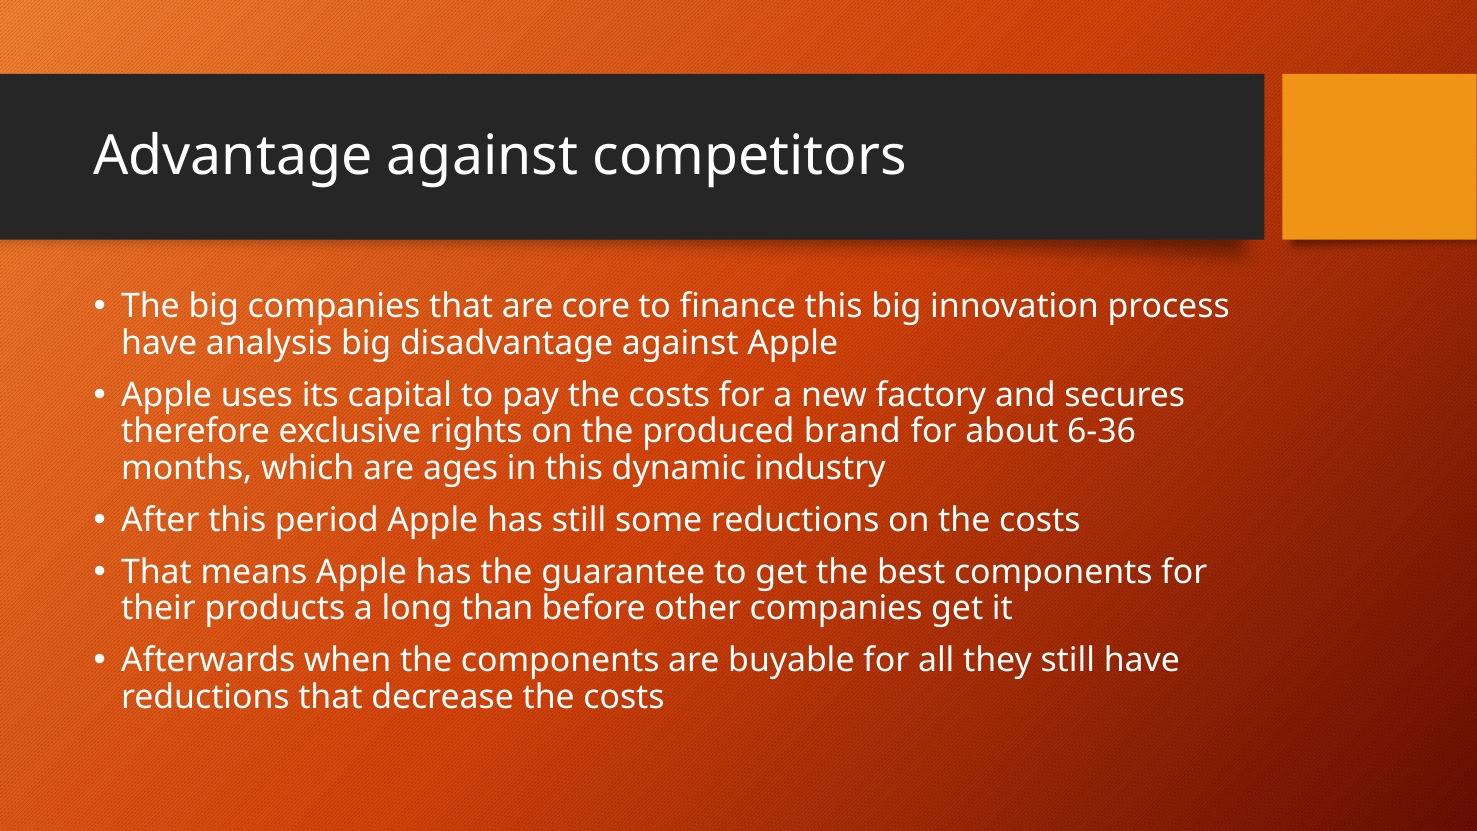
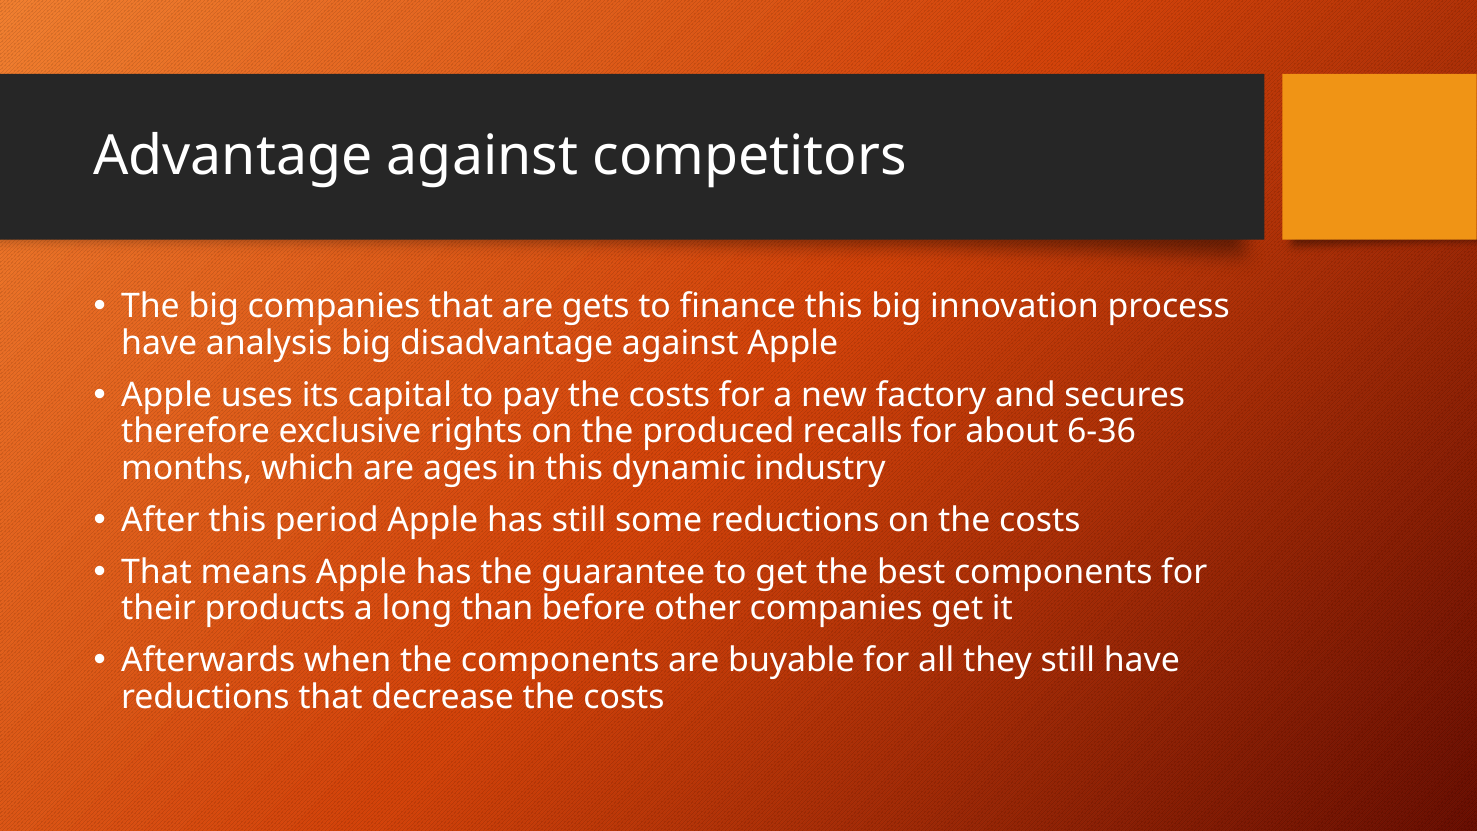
core: core -> gets (596, 307)
brand: brand -> recalls (853, 432)
